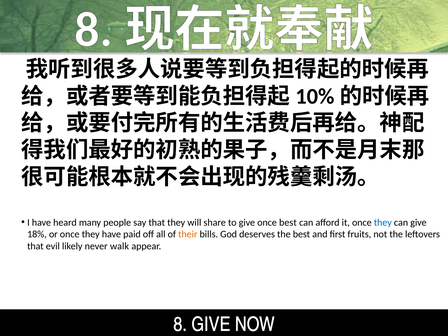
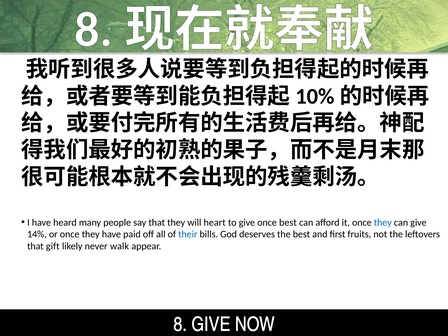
share: share -> heart (215, 222)
18%: 18% -> 14% (37, 234)
their colour: orange -> blue (188, 234)
evil: evil -> gift (53, 246)
